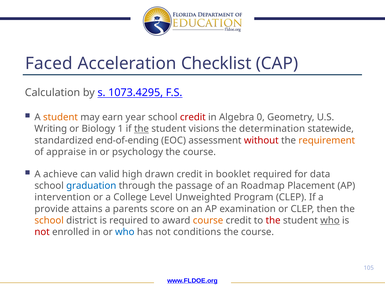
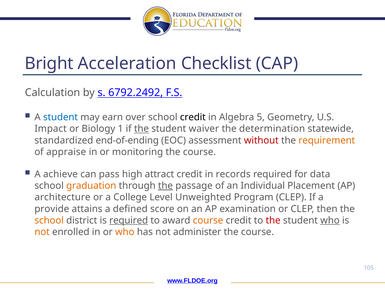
Faced: Faced -> Bright (49, 64)
1073.4295: 1073.4295 -> 6792.2492 (136, 93)
student colour: orange -> blue (60, 117)
year: year -> over (136, 117)
credit colour: red -> black (193, 117)
0: 0 -> 5 (261, 117)
Writing: Writing -> Impact (51, 129)
visions: visions -> waiver (204, 129)
psychology: psychology -> monitoring (138, 152)
valid: valid -> pass (109, 174)
drawn: drawn -> attract (159, 174)
booklet: booklet -> records (233, 174)
graduation colour: blue -> orange (91, 186)
the underline: none -> present (165, 186)
Roadmap: Roadmap -> Individual (263, 186)
intervention: intervention -> architecture (63, 197)
parents: parents -> defined (130, 209)
required underline: none -> present (129, 220)
not colour: red -> orange (42, 232)
who colour: blue -> orange (125, 232)
conditions: conditions -> administer (197, 232)
